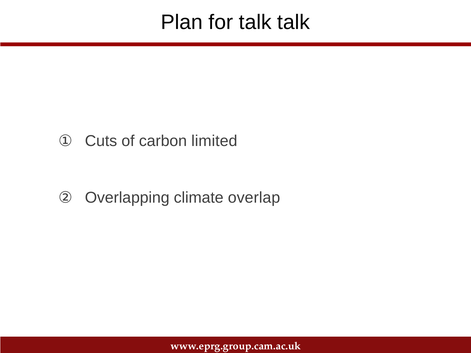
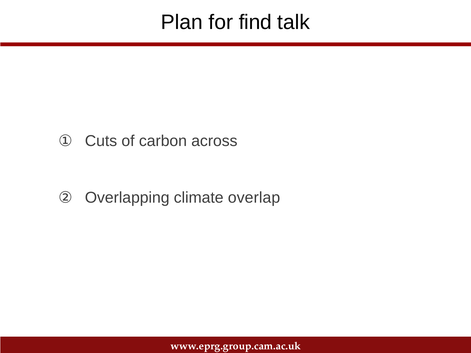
for talk: talk -> find (255, 22)
limited: limited -> across (214, 141)
